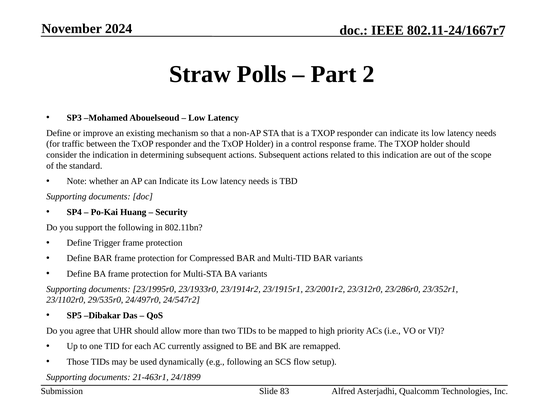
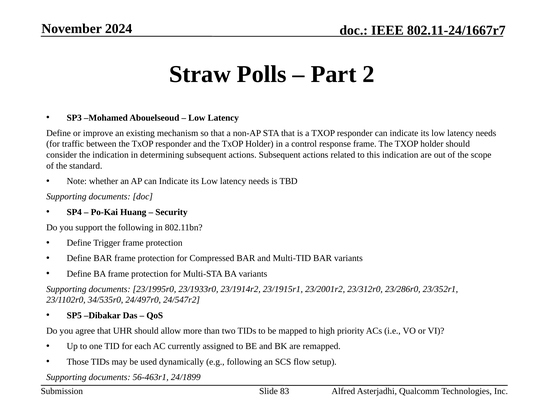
29/535r0: 29/535r0 -> 34/535r0 (106, 300)
21-463r1: 21-463r1 -> 56-463r1 (151, 377)
